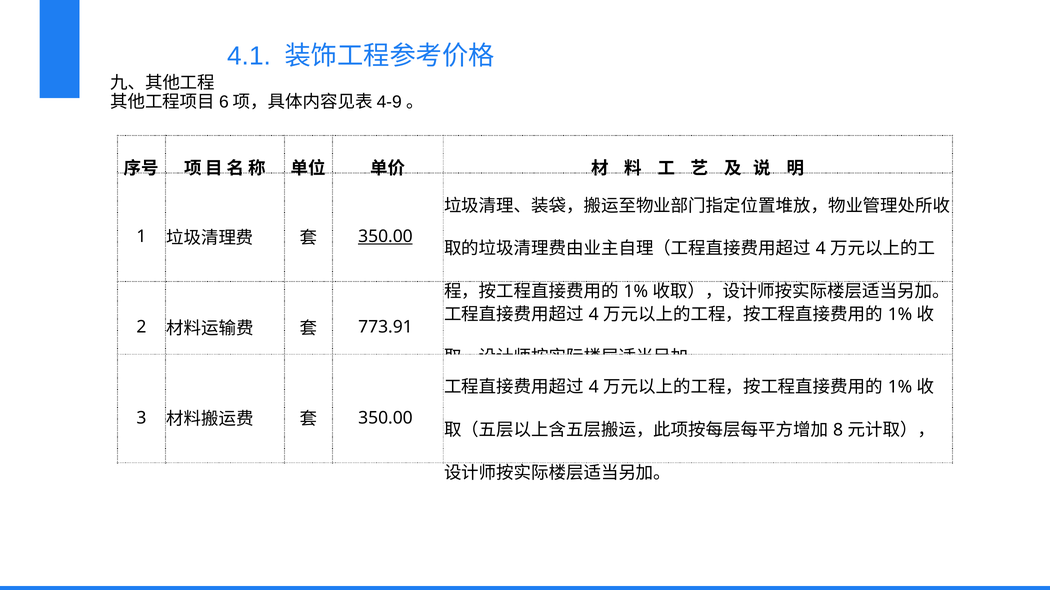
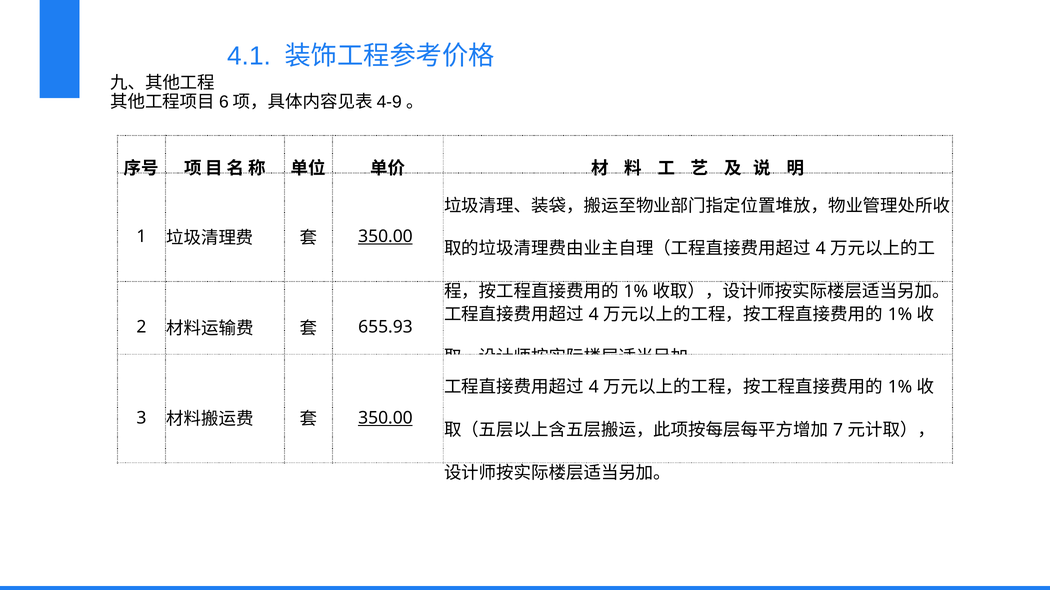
773.91: 773.91 -> 655.93 (385, 327)
350.00 underline: none -> present (385, 418)
8: 8 -> 7 (838, 431)
